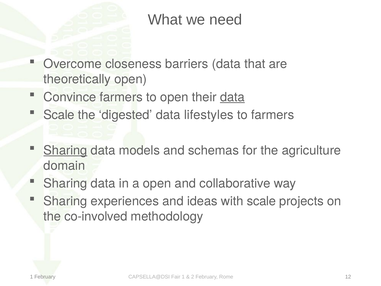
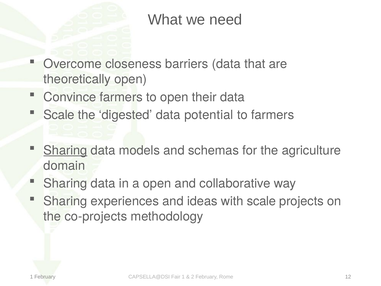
data underline: present -> none (232, 97)
lifestyles: lifestyles -> potential (209, 115)
co-involved: co-involved -> co-projects (96, 216)
